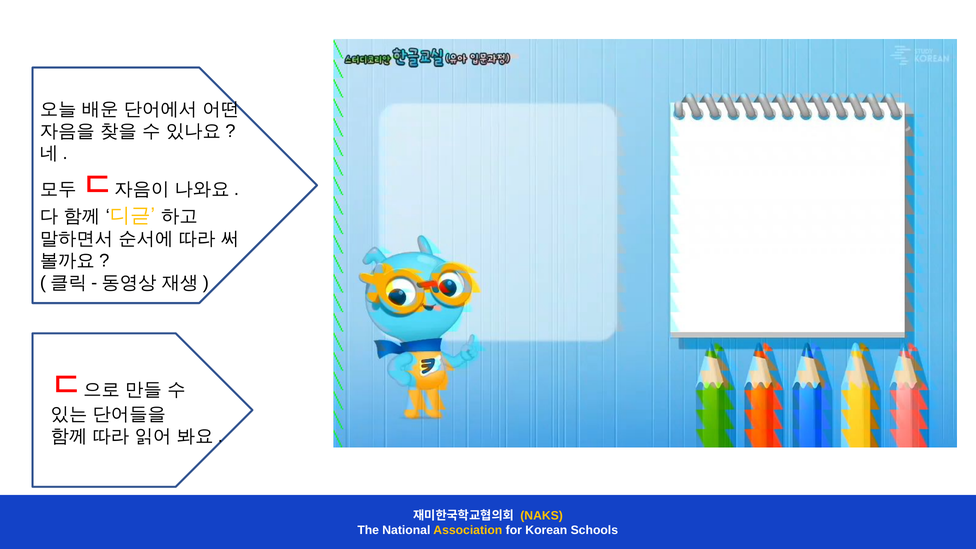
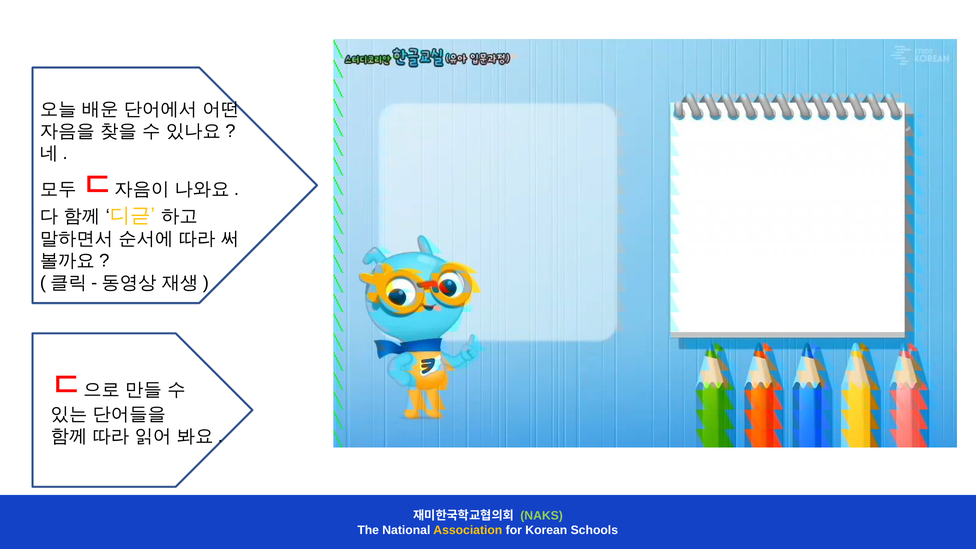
NAKS colour: yellow -> light green (542, 515)
